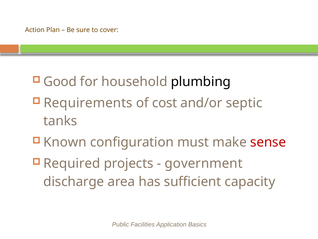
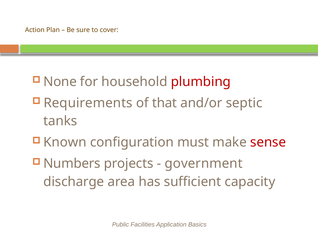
Good: Good -> None (60, 82)
plumbing colour: black -> red (201, 82)
cost: cost -> that (165, 103)
Required: Required -> Numbers (72, 163)
